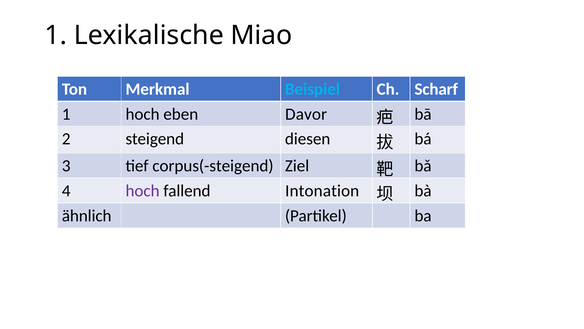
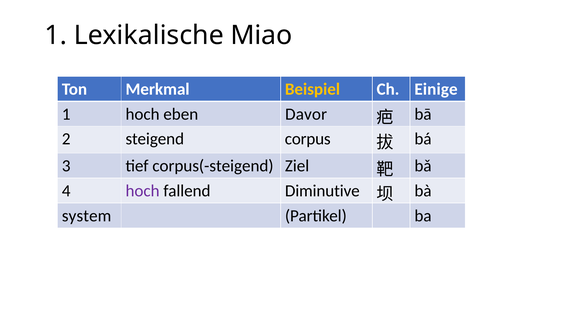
Beispiel colour: light blue -> yellow (312, 89)
Scharf: Scharf -> Einige (436, 89)
diesen: diesen -> corpus (308, 139)
Intonation: Intonation -> Diminutive (322, 191)
ähnlich: ähnlich -> system (87, 215)
